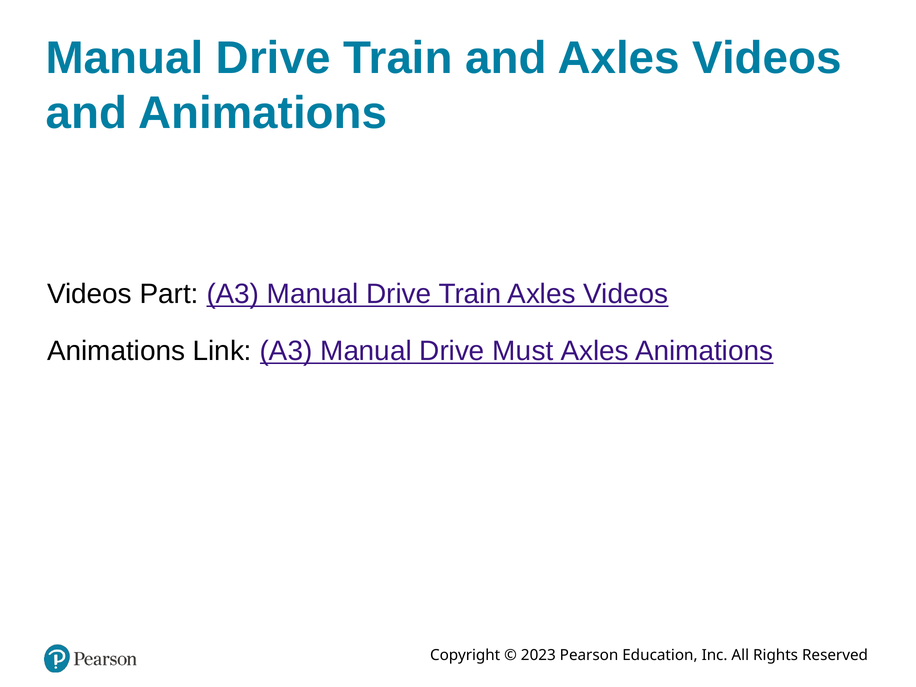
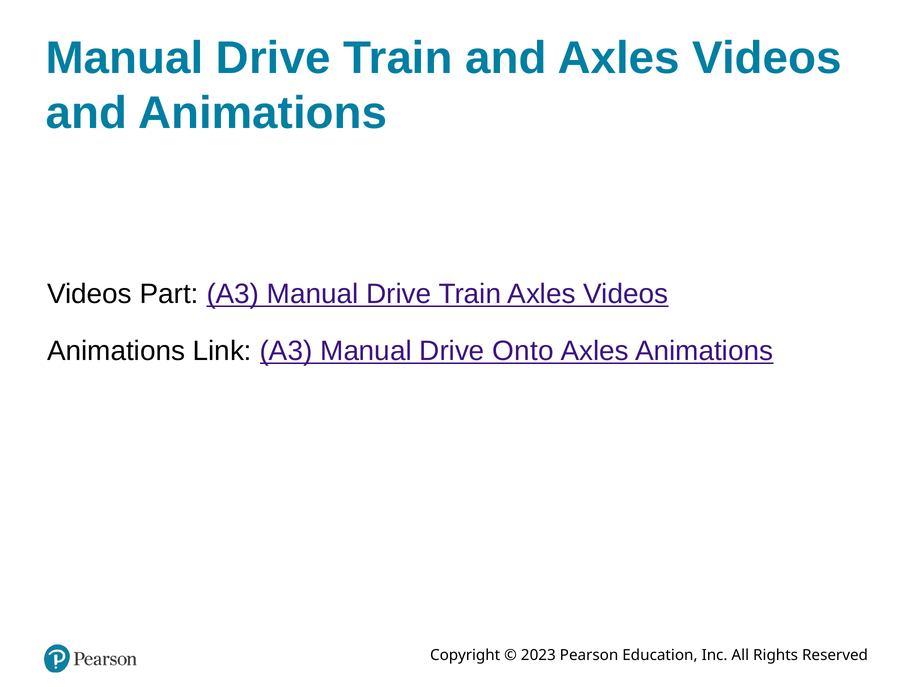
Must: Must -> Onto (523, 351)
